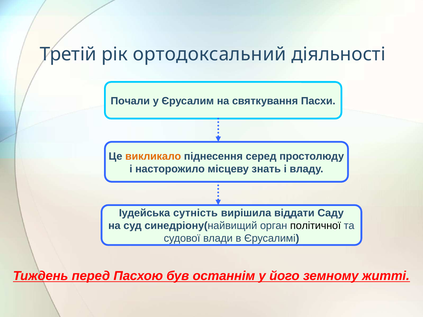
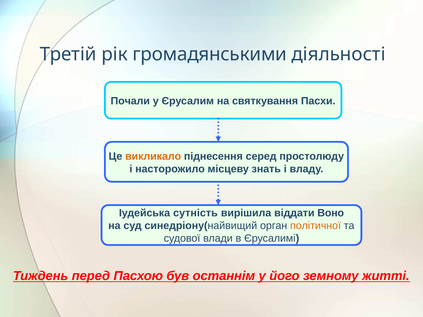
ортодоксальний: ортодоксальний -> громадянськими (210, 54)
Саду: Саду -> Воно (331, 213)
політичної colour: black -> orange (316, 226)
